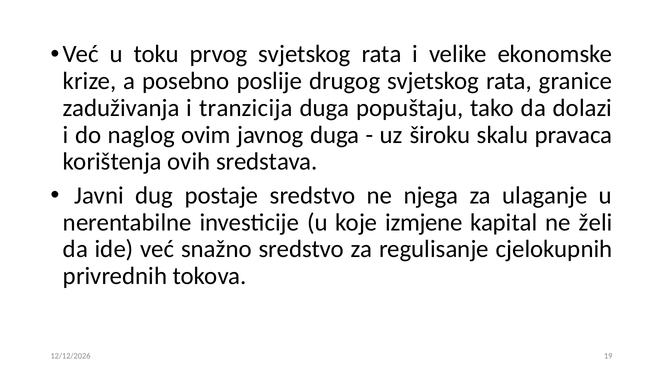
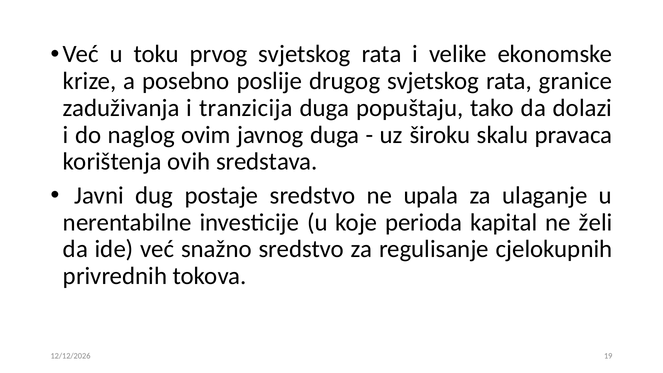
njega: njega -> upala (431, 195)
izmjene: izmjene -> perioda (424, 222)
